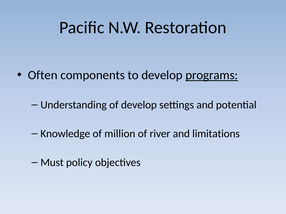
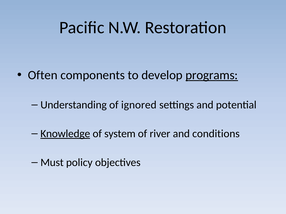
of develop: develop -> ignored (139, 105)
Knowledge underline: none -> present (65, 134)
million: million -> system (120, 134)
limitations: limitations -> conditions (216, 134)
